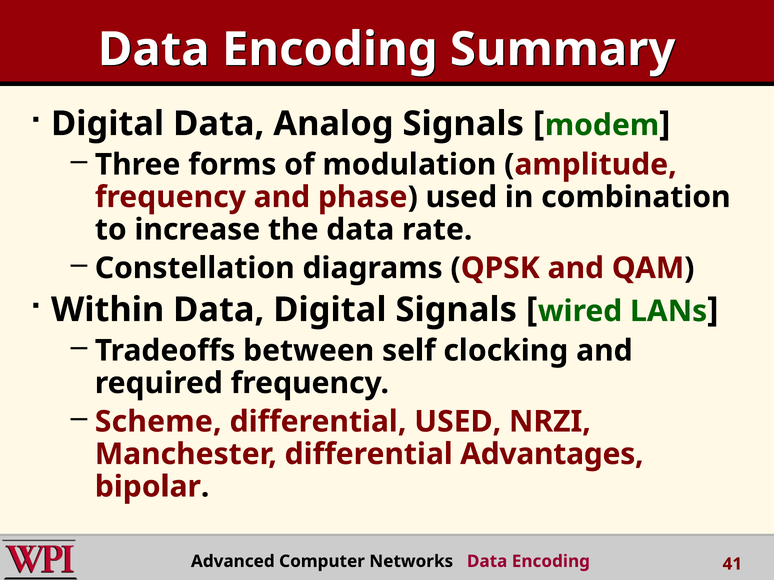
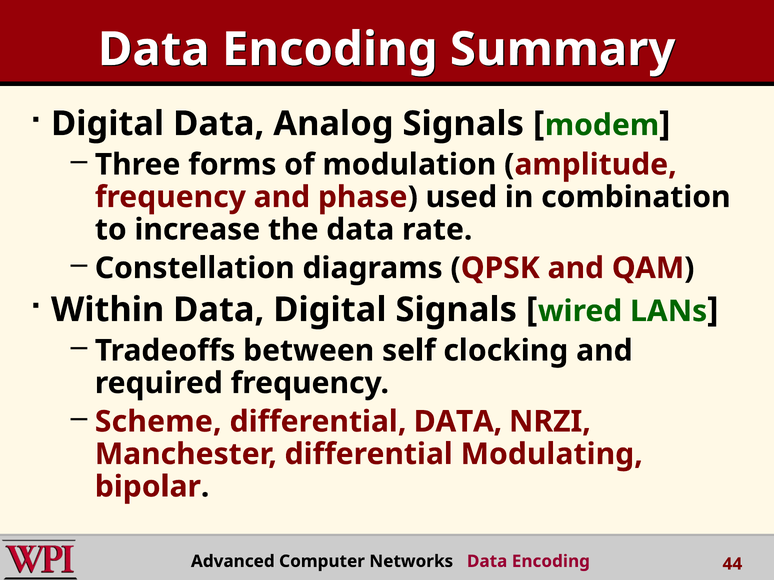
differential USED: USED -> DATA (458, 422)
Advantages: Advantages -> Modulating (552, 455)
41: 41 -> 44 (732, 564)
